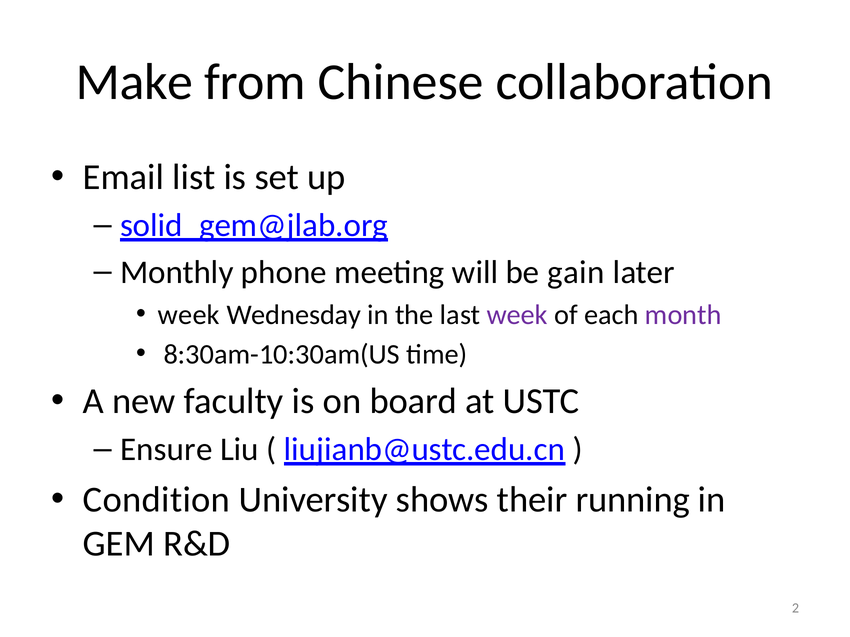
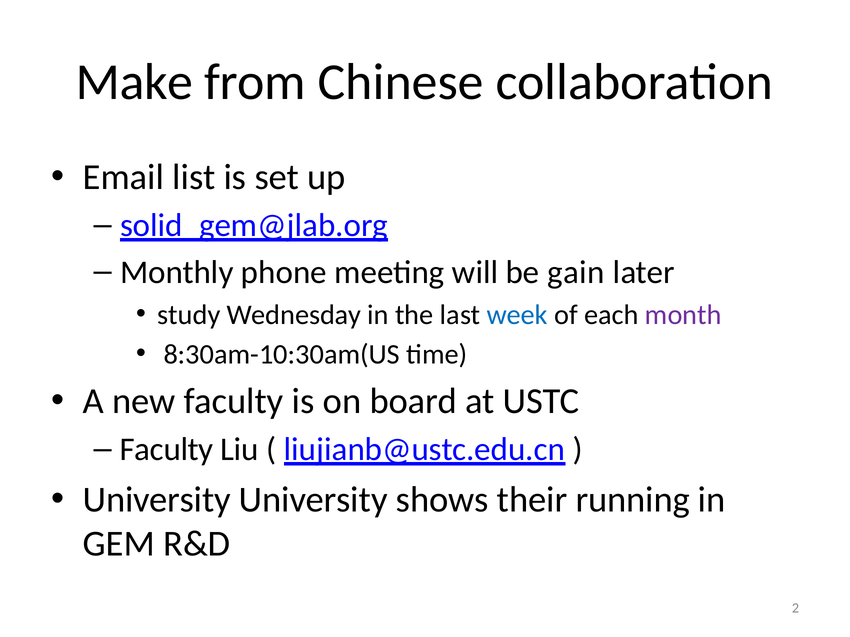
week: week -> study (189, 315)
week colour: purple -> blue (517, 315)
Ensure: Ensure -> Faculty (166, 450)
Condition: Condition -> University (157, 500)
